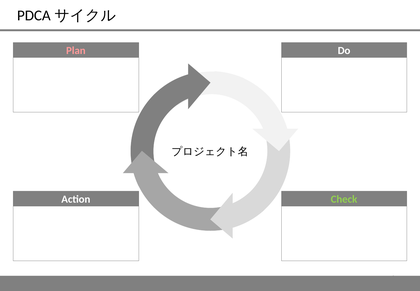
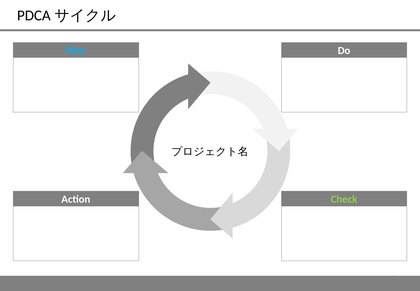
Plan colour: pink -> light blue (76, 51)
